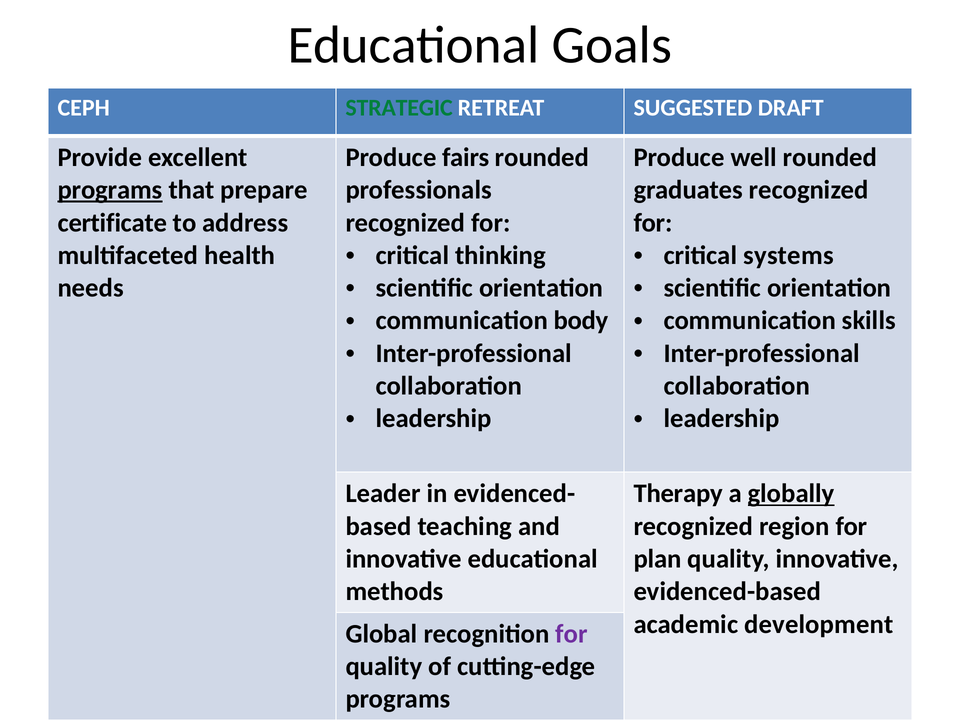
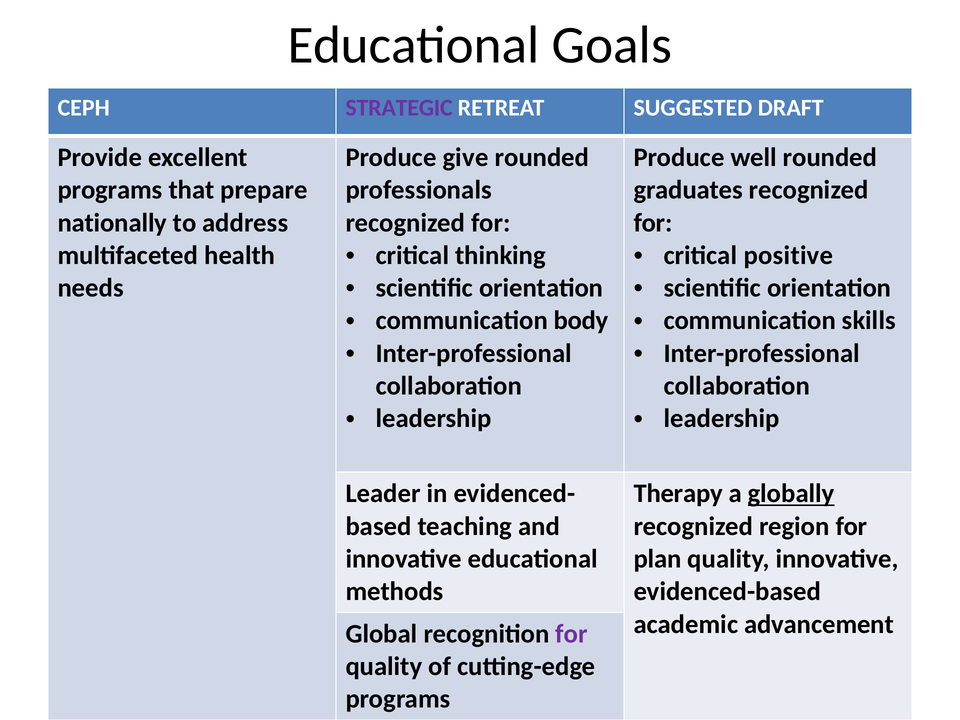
STRATEGIC colour: green -> purple (399, 108)
fairs: fairs -> give (466, 157)
programs underline: present -> none (110, 190)
certificate: certificate -> nationally (112, 223)
systems: systems -> positive (788, 255)
development: development -> advancement (819, 624)
